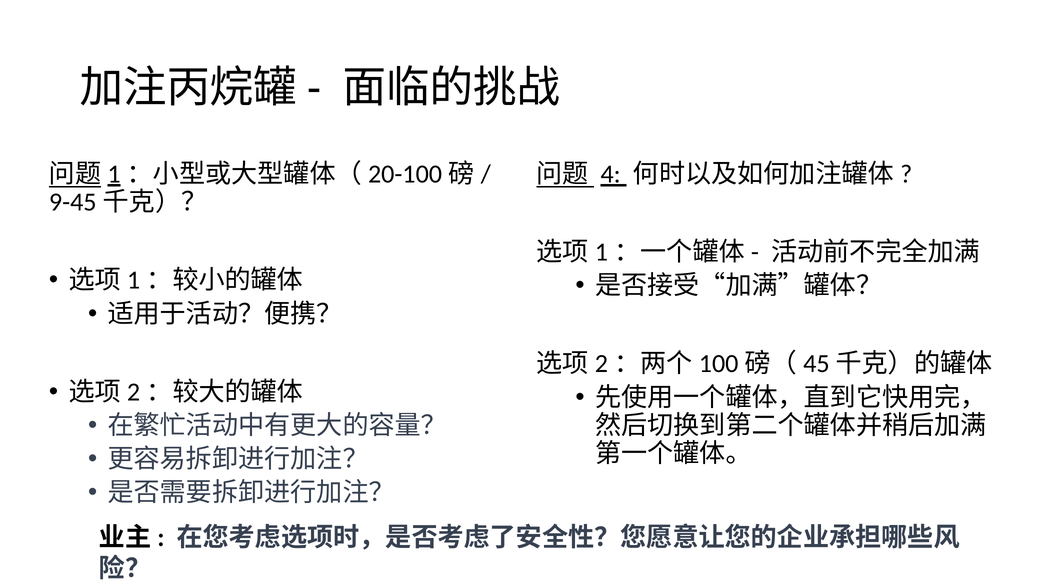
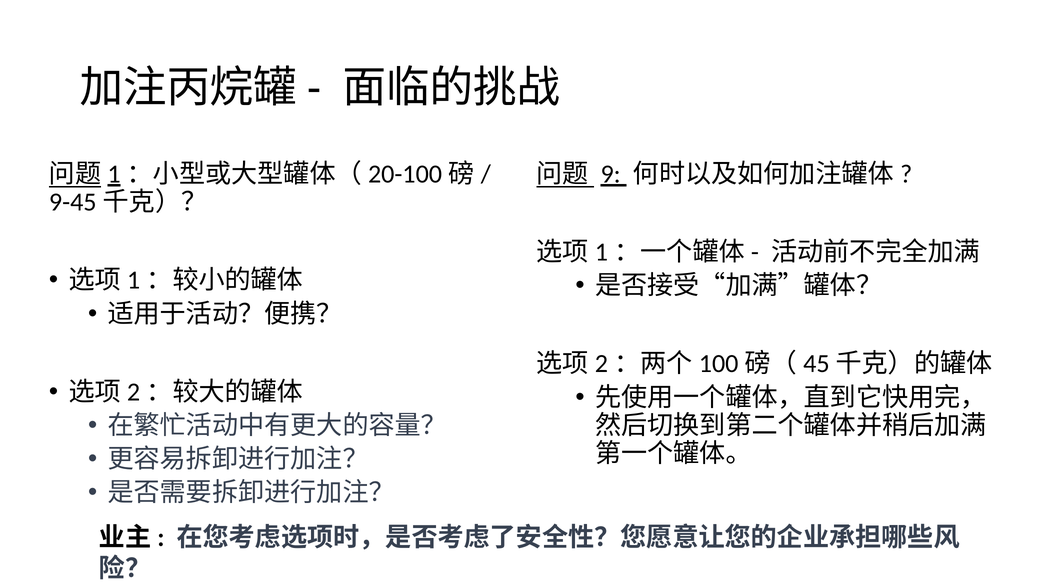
4: 4 -> 9 (611, 174)
